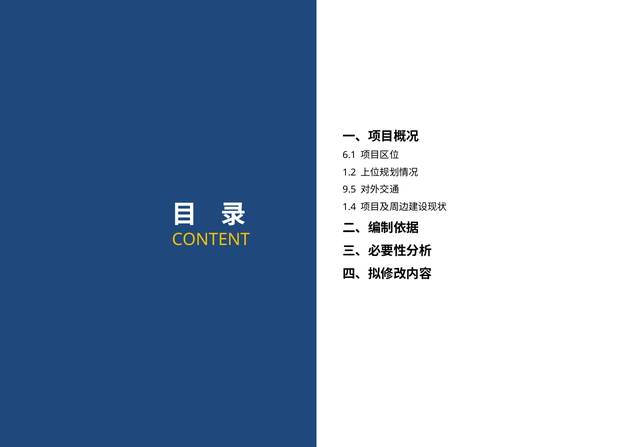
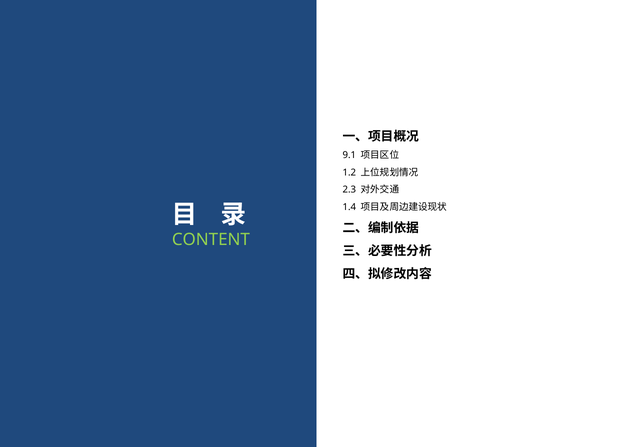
6.1: 6.1 -> 9.1 (349, 156)
9.5: 9.5 -> 2.3 (349, 190)
CONTENT colour: yellow -> light green (211, 240)
